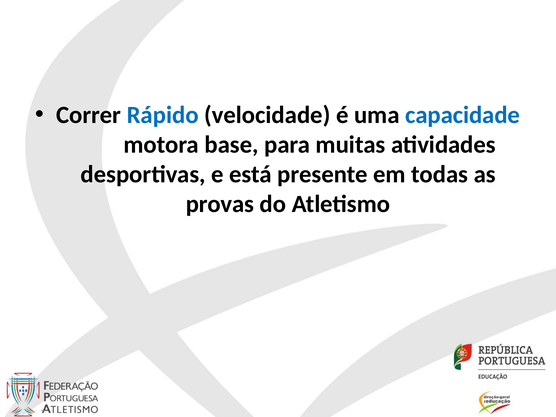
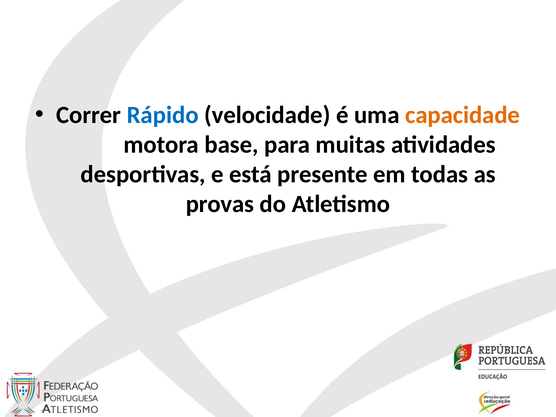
capacidade colour: blue -> orange (463, 115)
